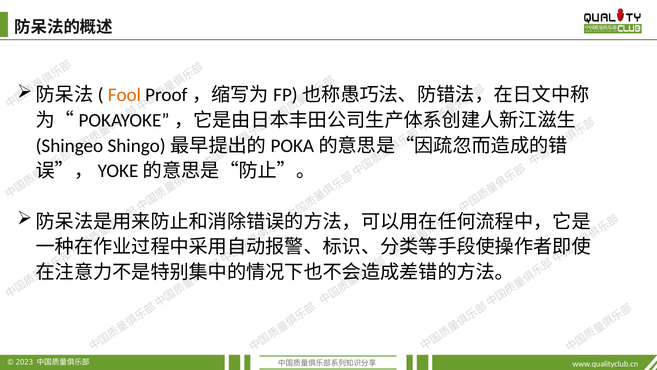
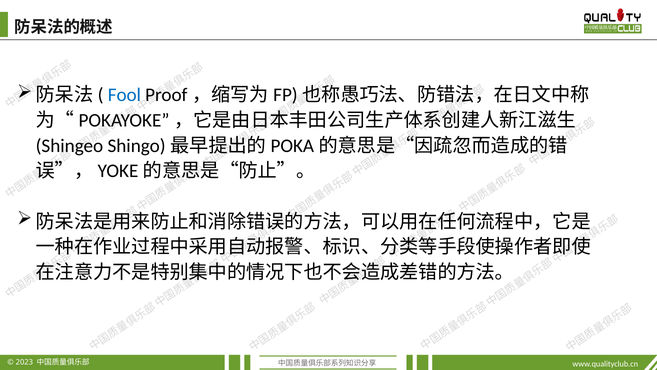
Fool colour: orange -> blue (124, 95)
